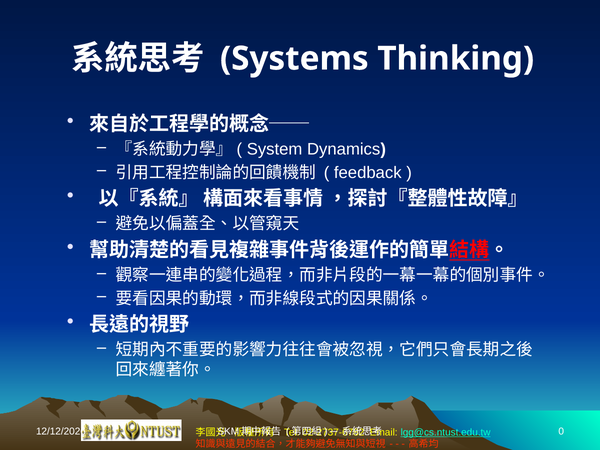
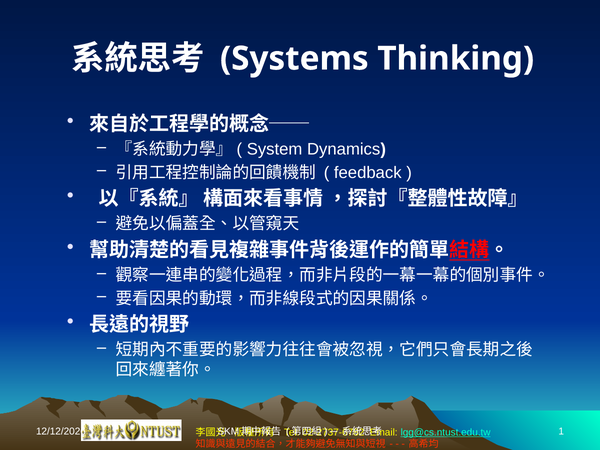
0: 0 -> 1 (561, 432)
